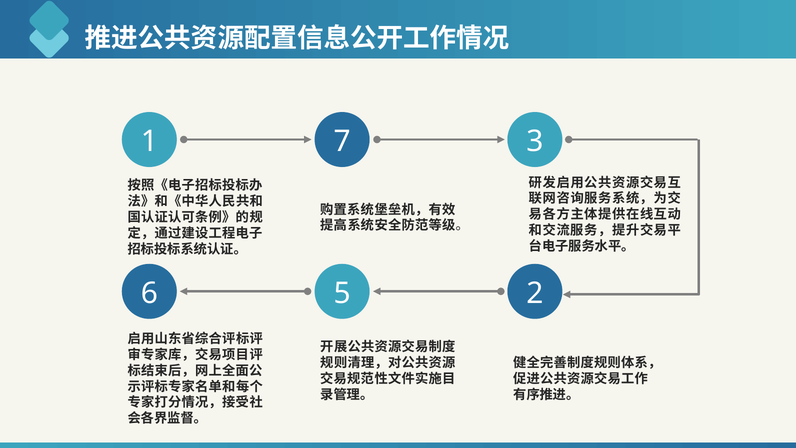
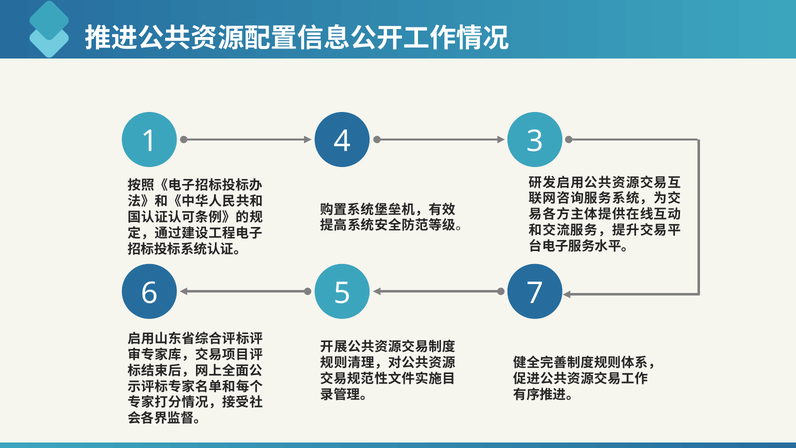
7: 7 -> 4 (342, 141)
2: 2 -> 7 (535, 293)
